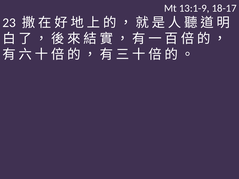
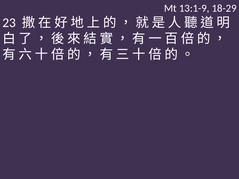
18-17: 18-17 -> 18-29 (224, 8)
